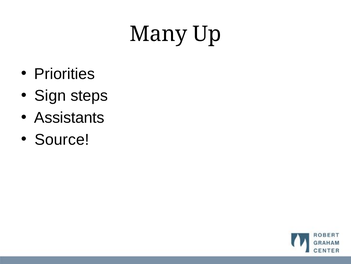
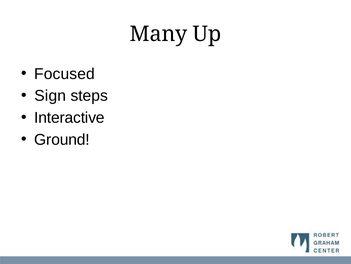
Priorities: Priorities -> Focused (65, 74)
Assistants: Assistants -> Interactive (69, 117)
Source: Source -> Ground (62, 139)
